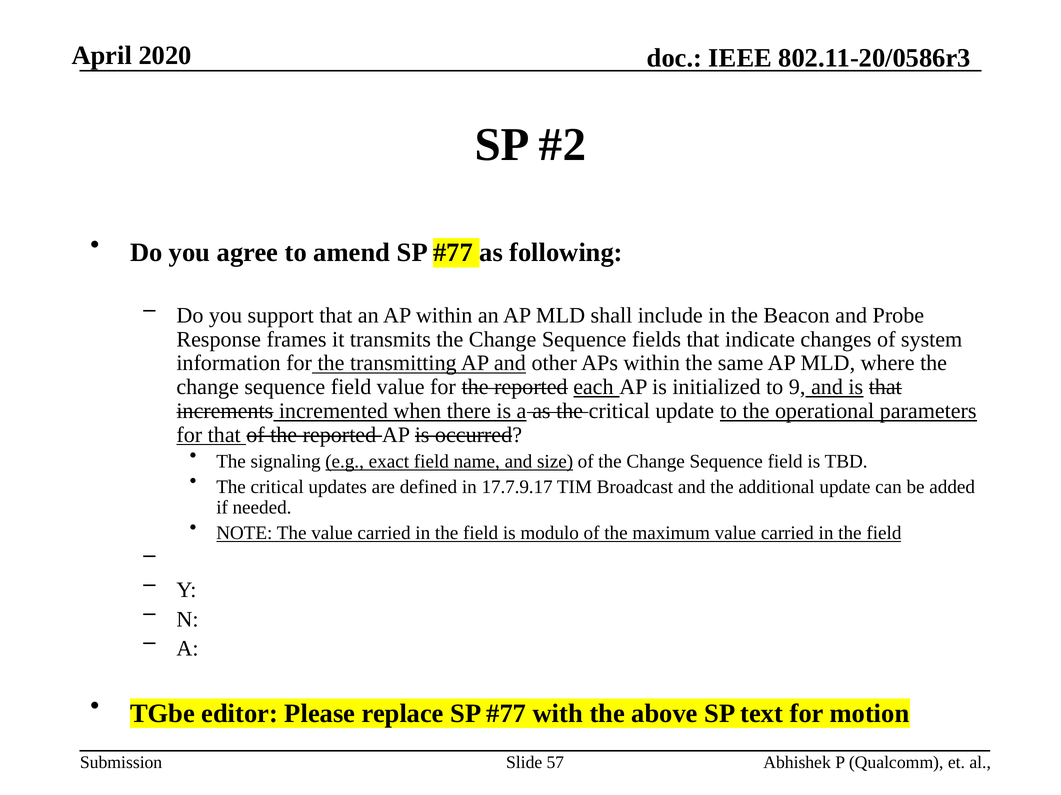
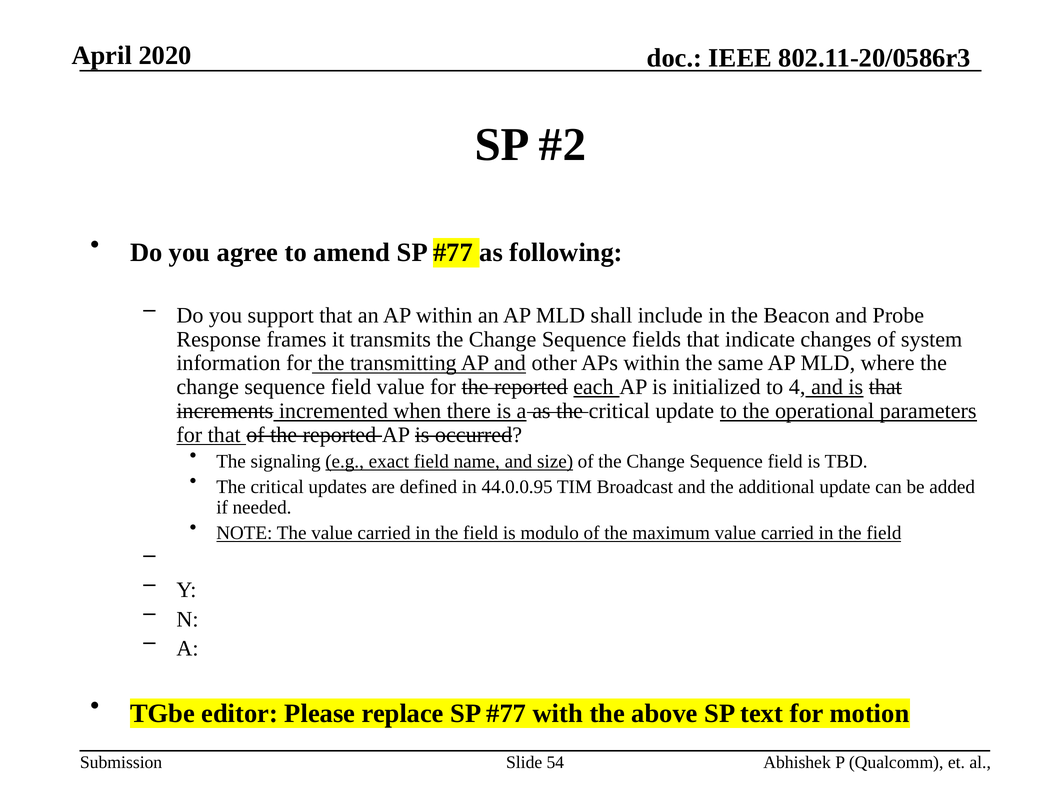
9: 9 -> 4 (797, 387)
17.7.9.17: 17.7.9.17 -> 44.0.0.95 (517, 487)
57: 57 -> 54 (555, 763)
